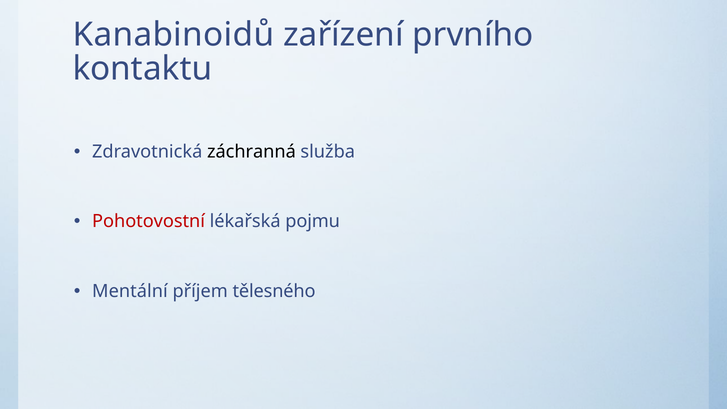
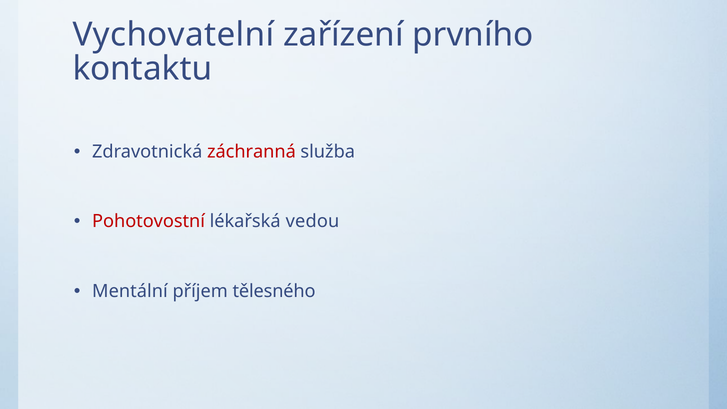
Kanabinoidů: Kanabinoidů -> Vychovatelní (173, 35)
záchranná colour: black -> red (251, 152)
pojmu: pojmu -> vedou (312, 221)
